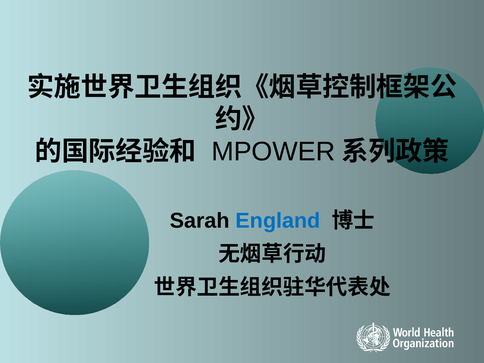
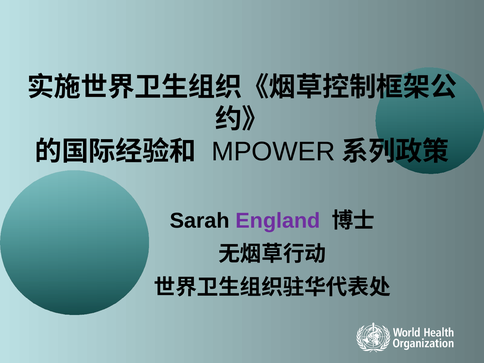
England colour: blue -> purple (278, 221)
